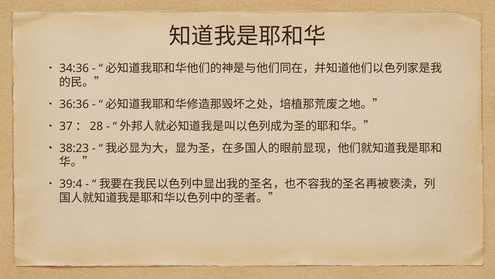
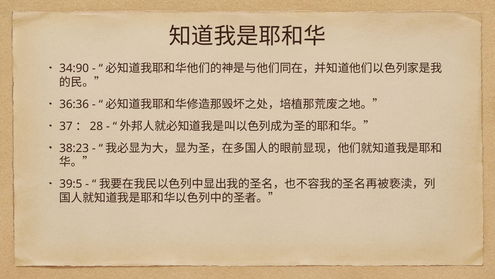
34:36: 34:36 -> 34:90 (74, 68)
39:4: 39:4 -> 39:5 (71, 184)
